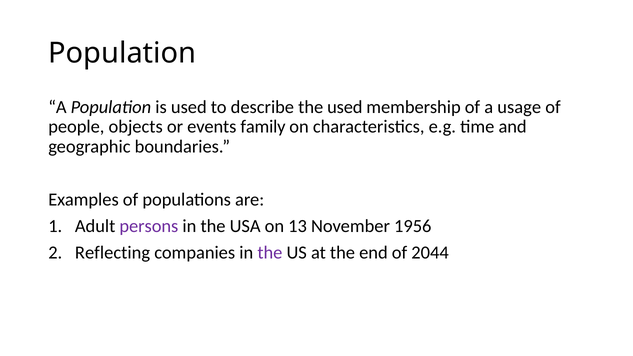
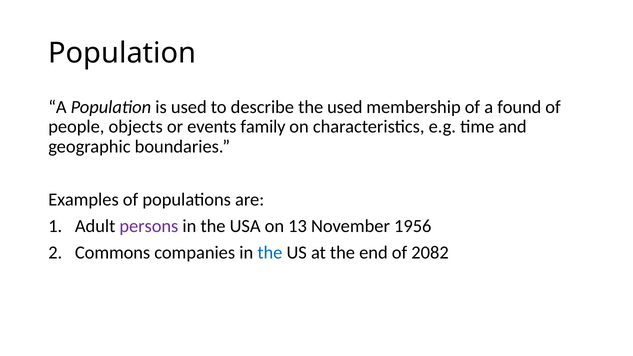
usage: usage -> found (519, 107)
Reflecting: Reflecting -> Commons (113, 253)
the colour: purple -> blue (270, 253)
2044: 2044 -> 2082 (430, 253)
